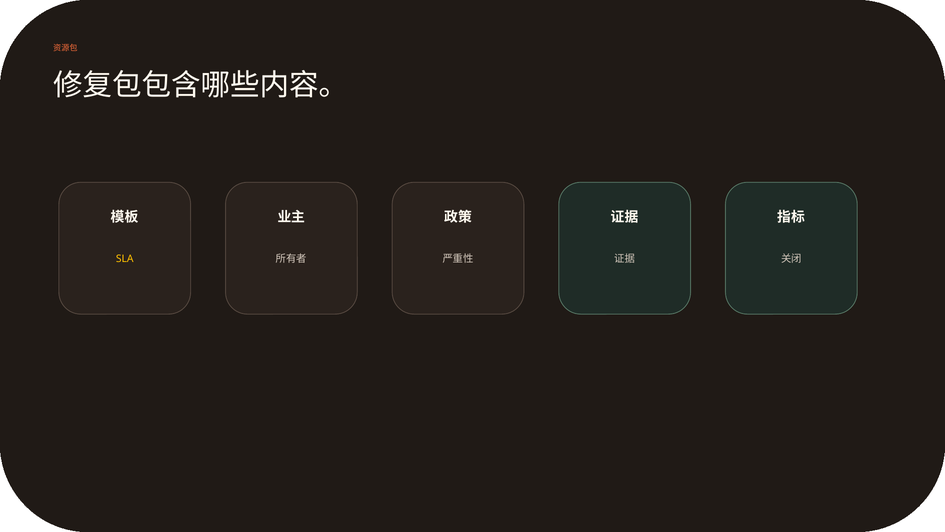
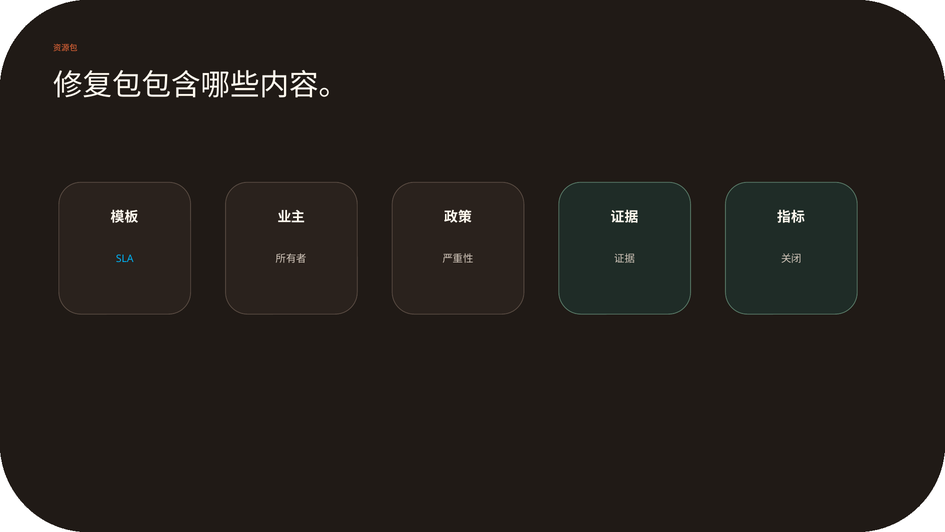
SLA colour: yellow -> light blue (125, 259)
